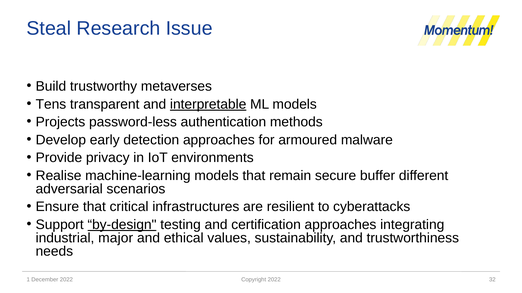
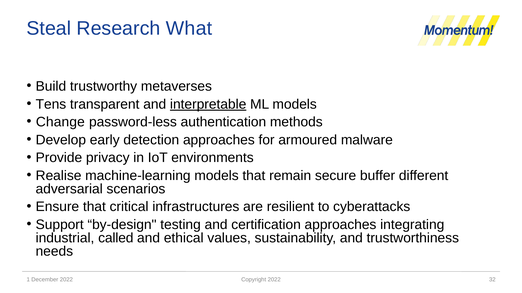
Issue: Issue -> What (189, 28)
Projects: Projects -> Change (60, 122)
by-design underline: present -> none (122, 225)
major: major -> called (116, 238)
